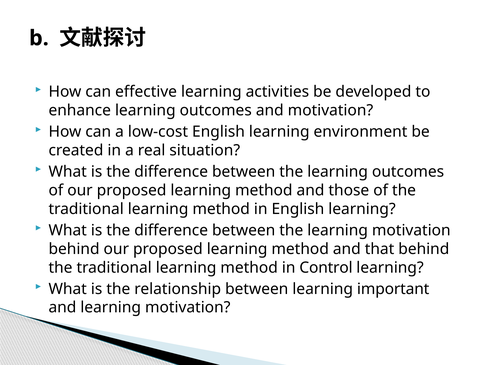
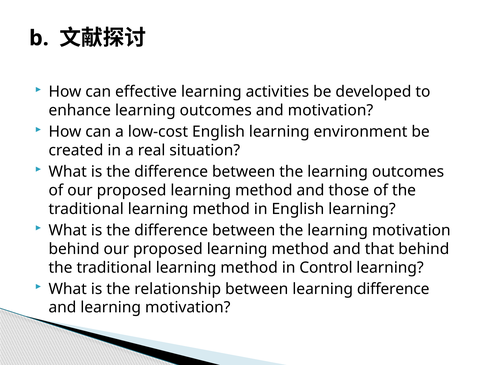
learning important: important -> difference (393, 288)
